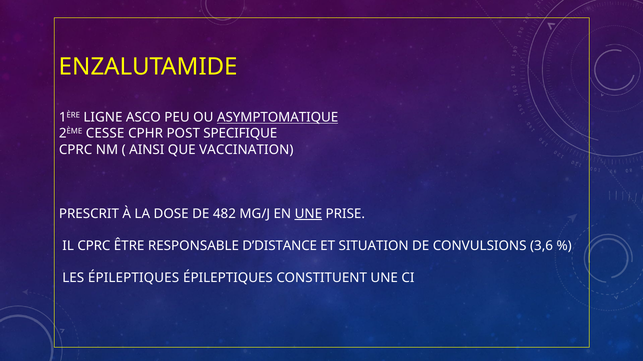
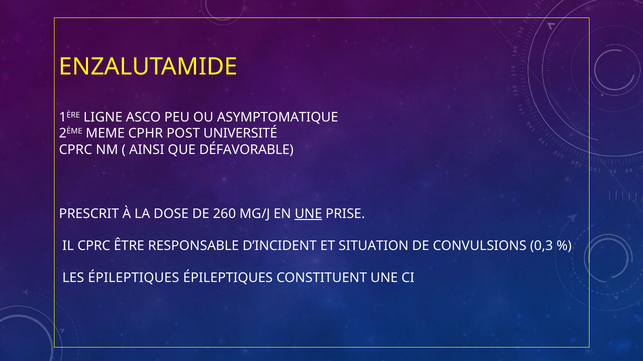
ASYMPTOMATIQUE underline: present -> none (278, 118)
CESSE: CESSE -> MEME (105, 134)
SPECIFIQUE: SPECIFIQUE -> UNIVERSITÉ (240, 134)
VACCINATION: VACCINATION -> DÉFAVORABLE (246, 150)
482: 482 -> 260 (224, 214)
D’DISTANCE: D’DISTANCE -> D’INCIDENT (280, 246)
3,6: 3,6 -> 0,3 (542, 246)
